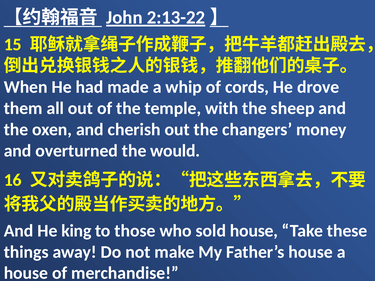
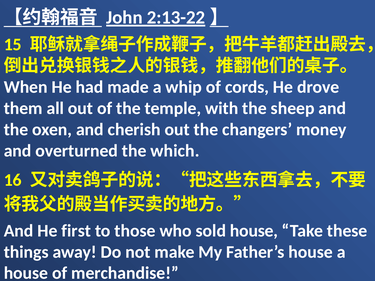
would: would -> which (175, 151)
king: king -> first (76, 231)
